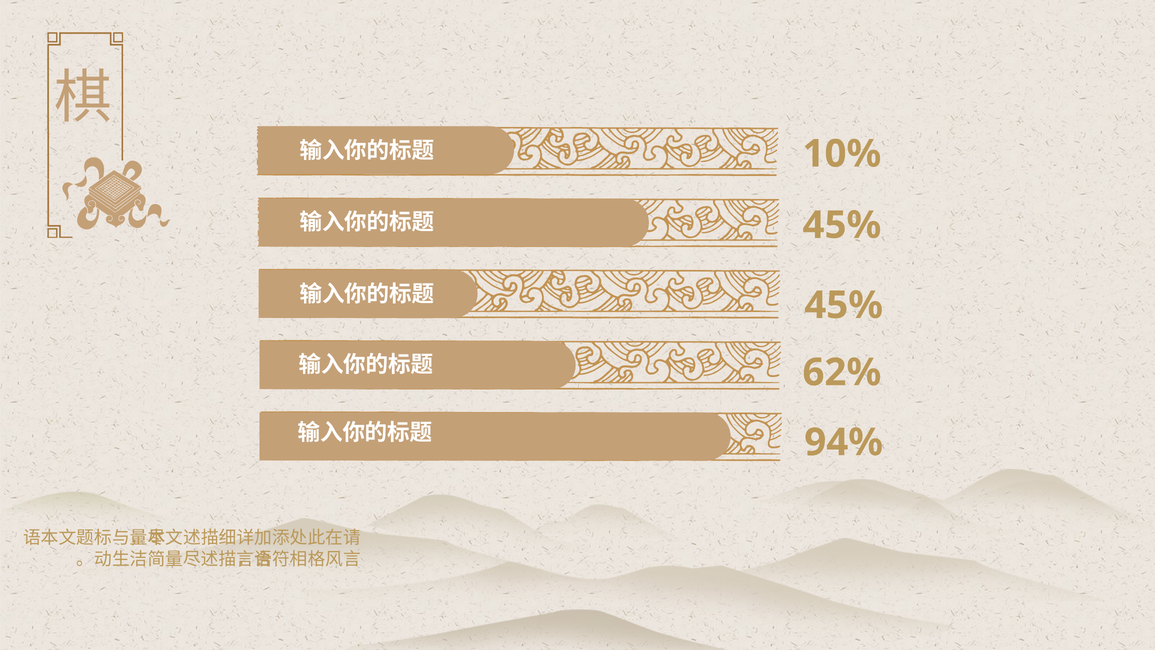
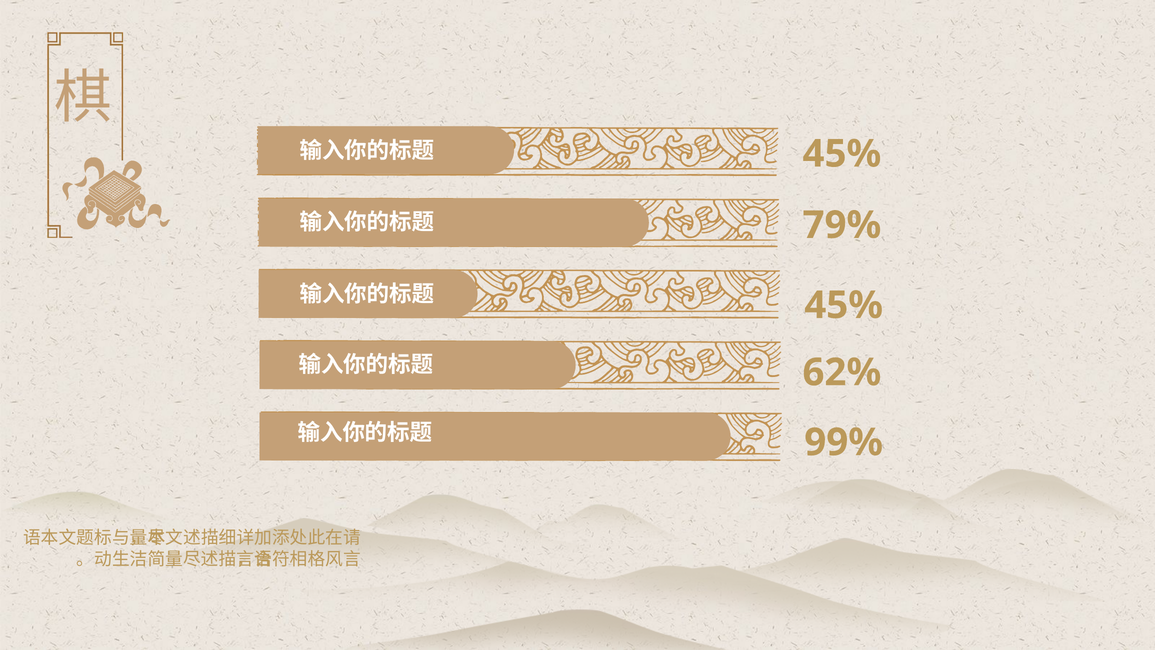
10%: 10% -> 45% (842, 154)
45%: 45% -> 79% (842, 225)
94%: 94% -> 99% (844, 442)
